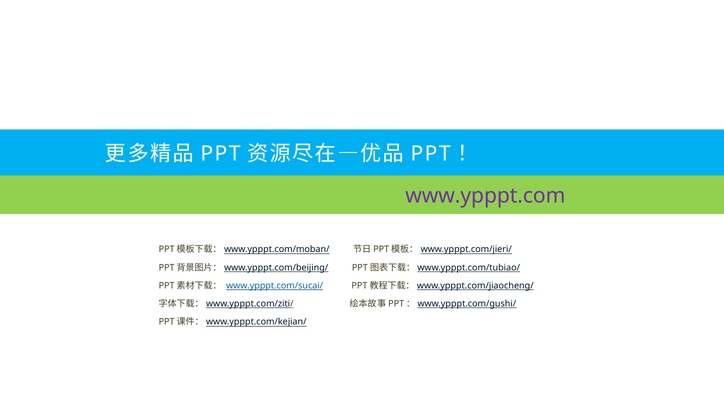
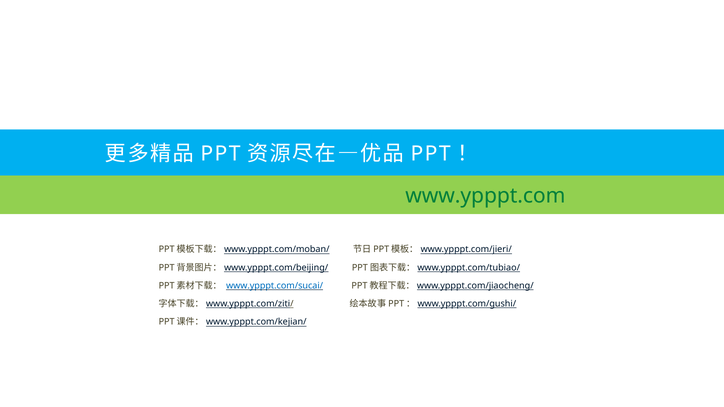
www.ypppt.com colour: purple -> green (485, 196)
